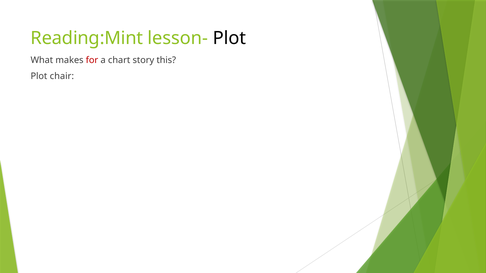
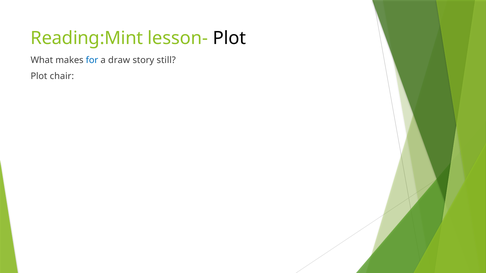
for colour: red -> blue (92, 60)
chart: chart -> draw (119, 60)
this: this -> still (166, 60)
